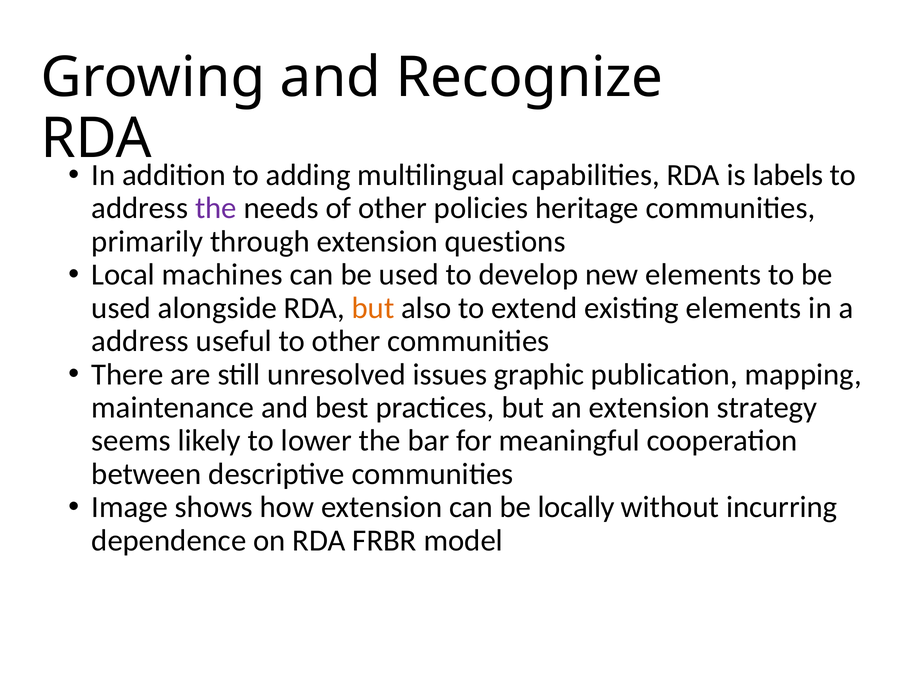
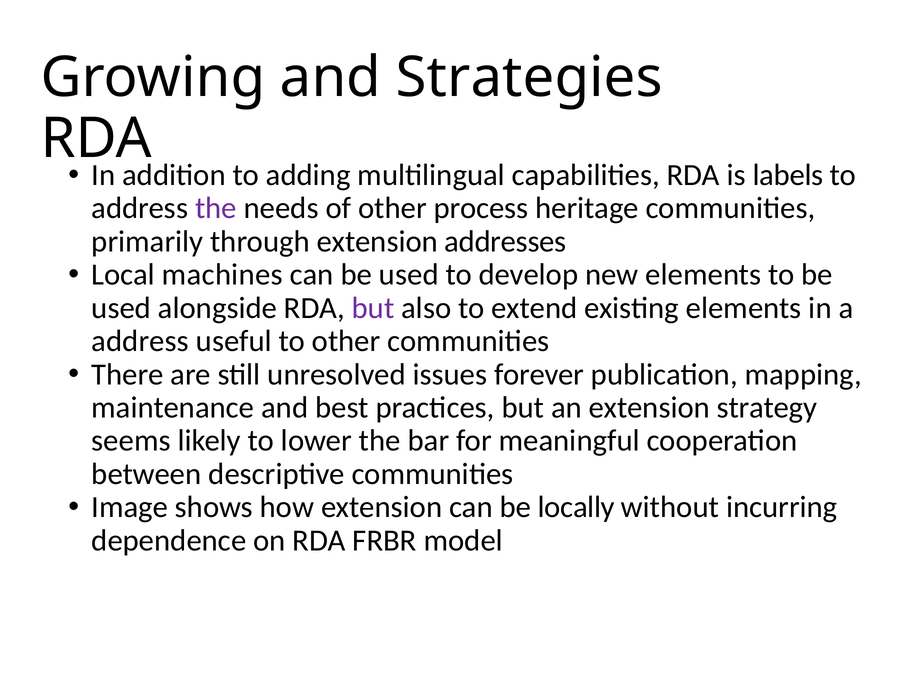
Recognize: Recognize -> Strategies (529, 78)
policies: policies -> process (481, 208)
questions: questions -> addresses (505, 242)
but colour: orange -> purple (373, 308)
graphic: graphic -> forever (539, 374)
